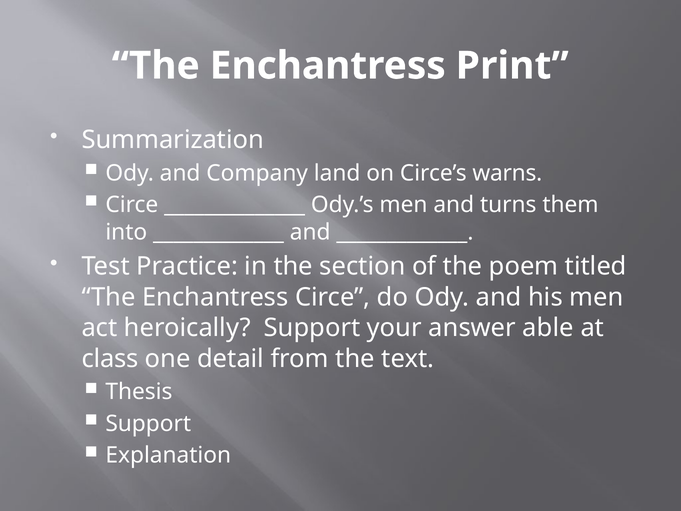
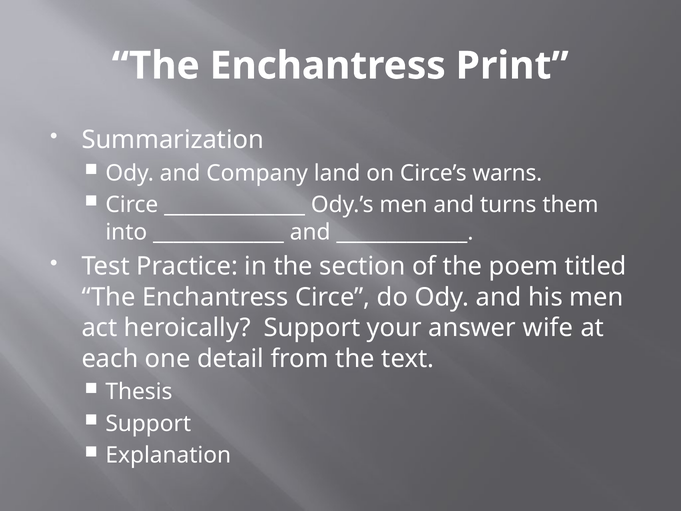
able: able -> wife (548, 328)
class: class -> each (110, 358)
